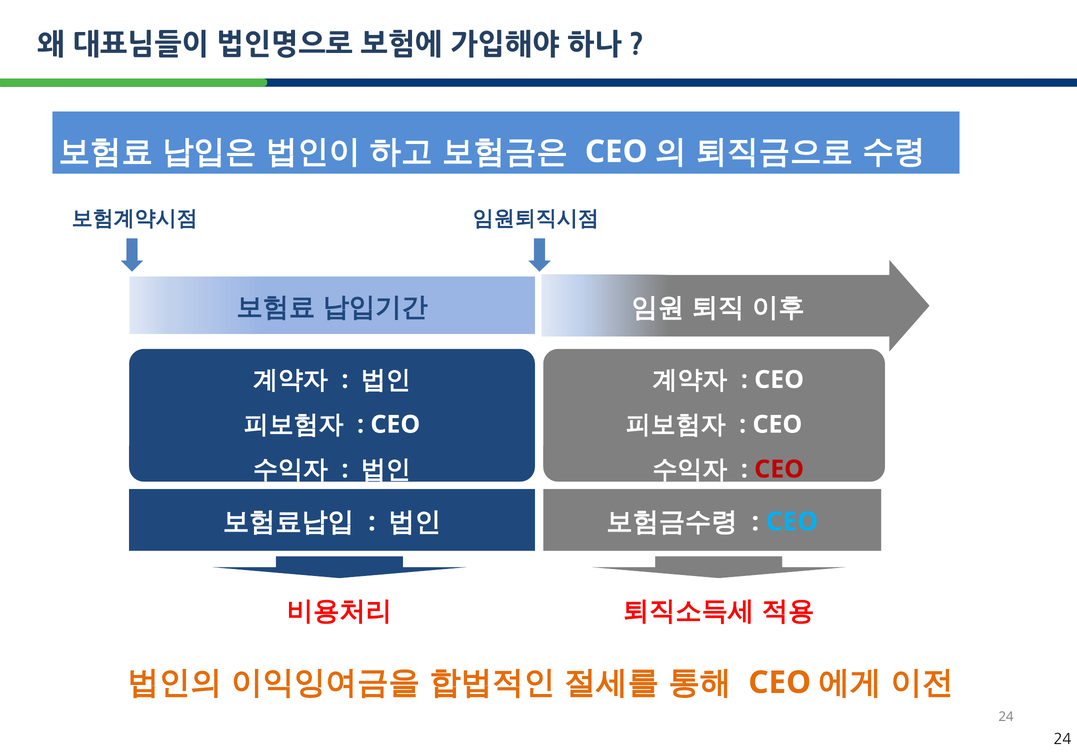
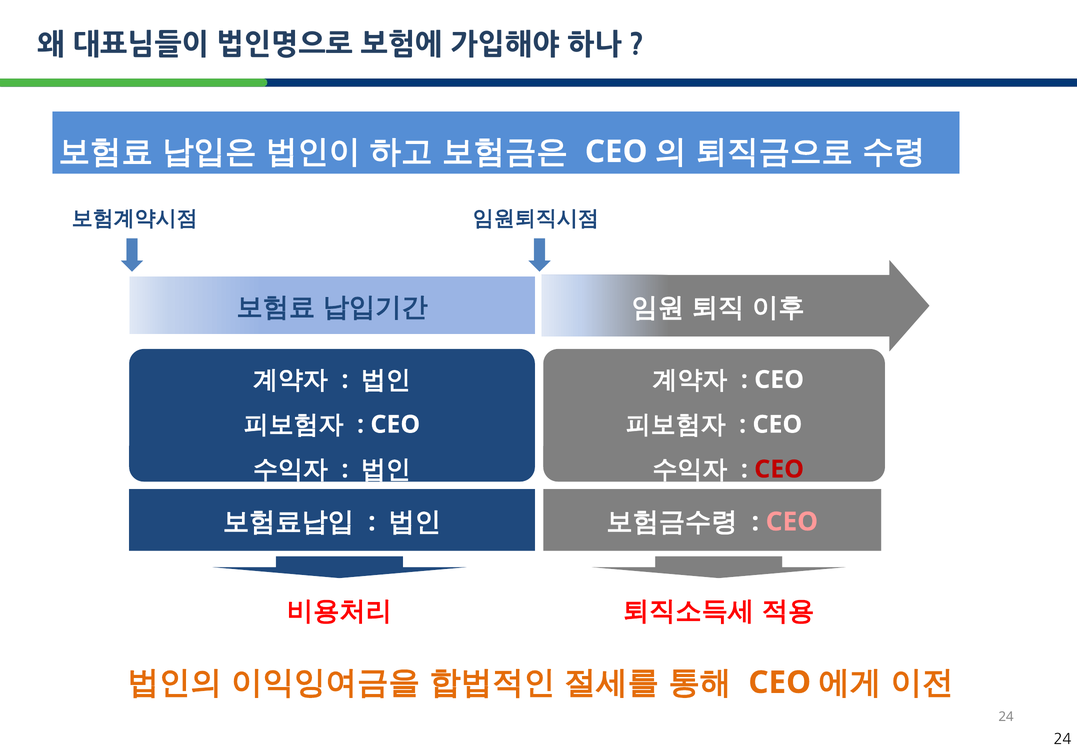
CEO colour: light blue -> pink (792, 522)
